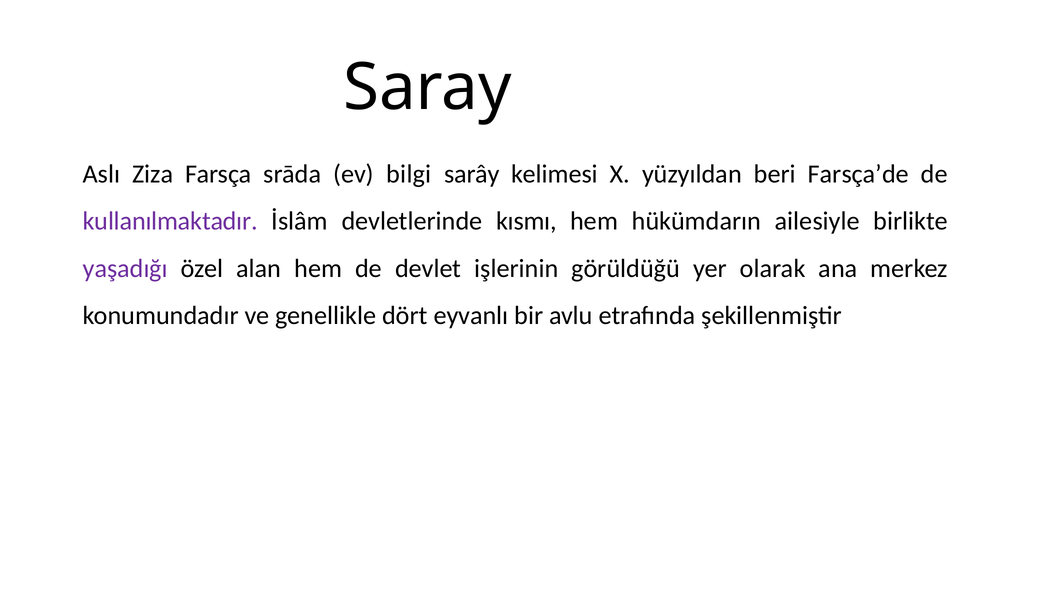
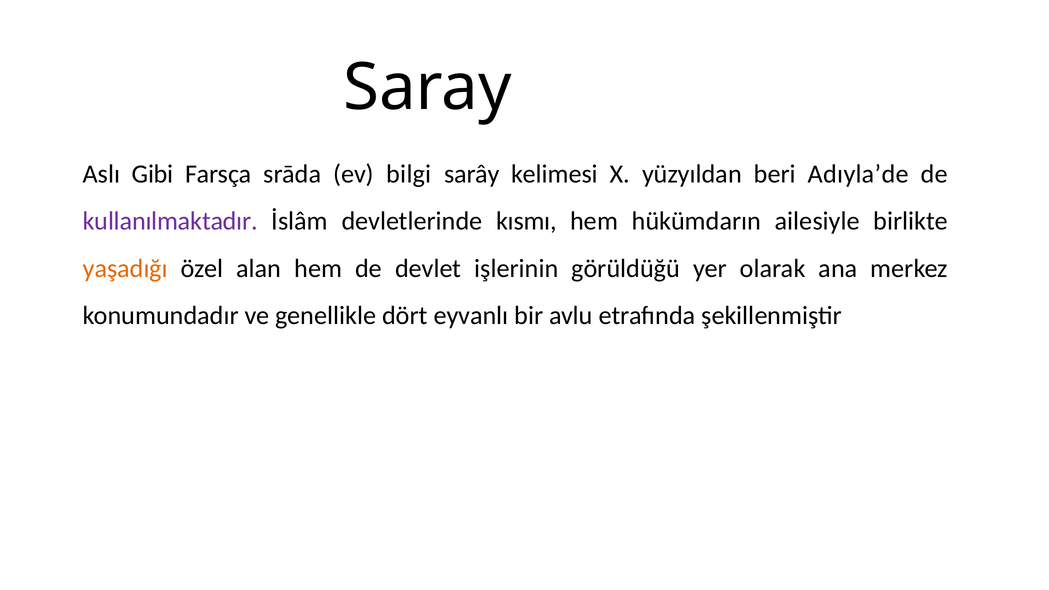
Ziza: Ziza -> Gibi (153, 174)
Farsça’de: Farsça’de -> Adıyla’de (858, 174)
yaşadığı colour: purple -> orange (125, 268)
